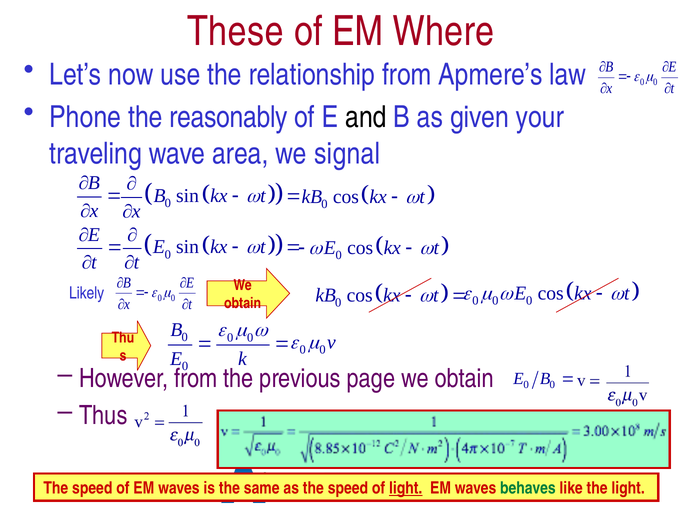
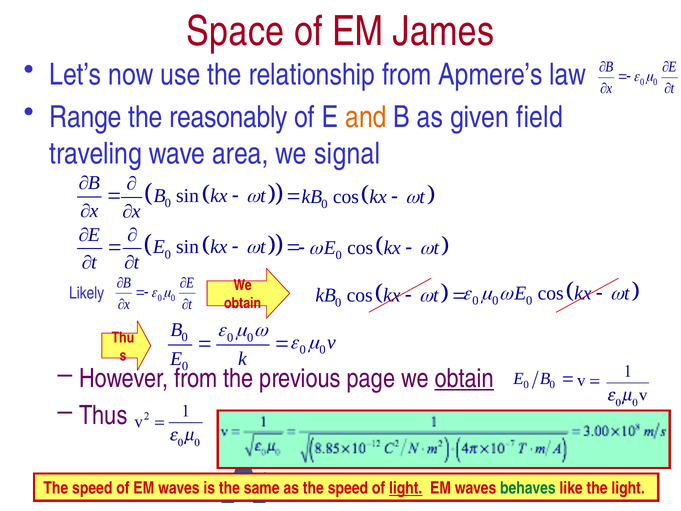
These: These -> Space (235, 31)
Where: Where -> James (444, 31)
Phone: Phone -> Range (85, 117)
and colour: black -> orange (366, 117)
your: your -> field (540, 117)
obtain underline: none -> present (464, 378)
